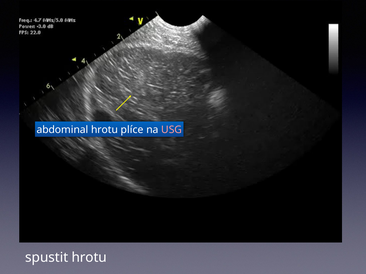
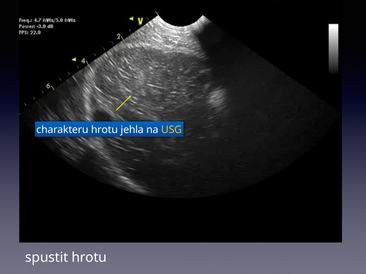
abdominal: abdominal -> charakteru (62, 130)
plíce: plíce -> jehla (132, 130)
USG colour: pink -> yellow (172, 130)
